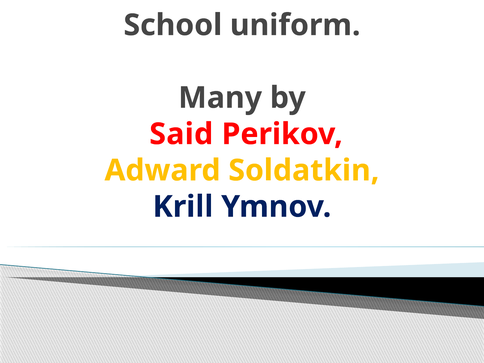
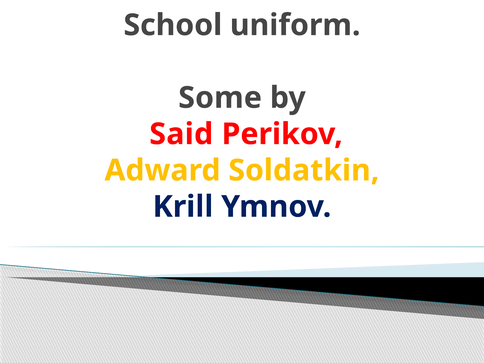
Many: Many -> Some (220, 98)
